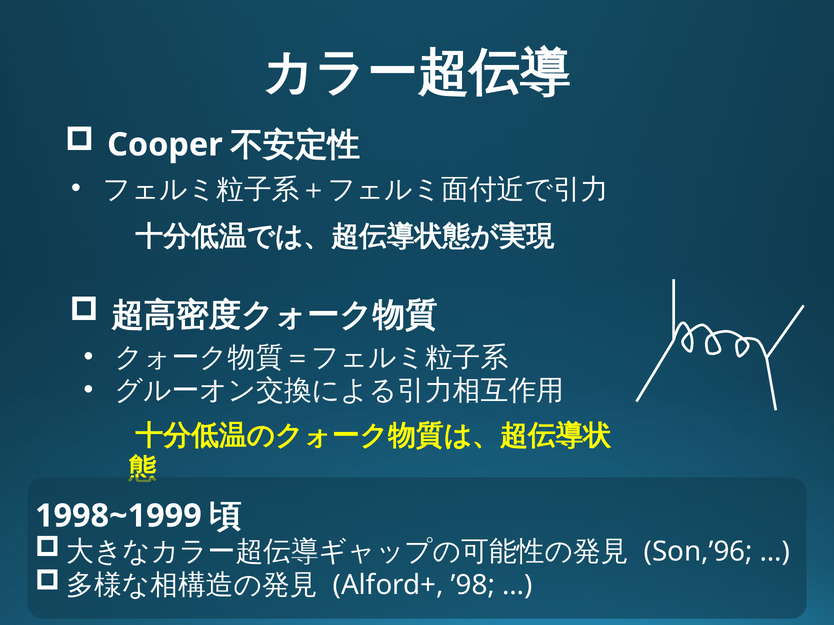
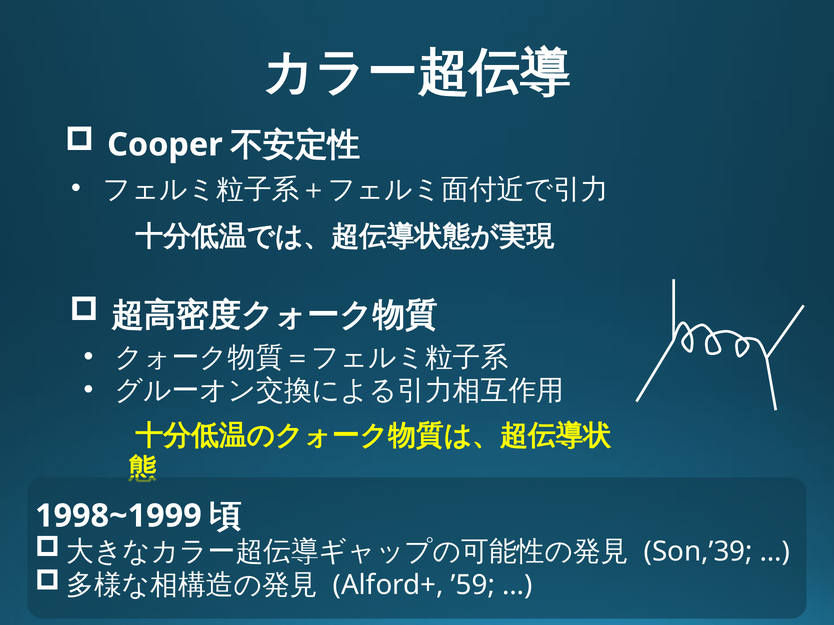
Son,’96: Son,’96 -> Son,’39 (698, 552)
’98: ’98 -> ’59 (473, 585)
